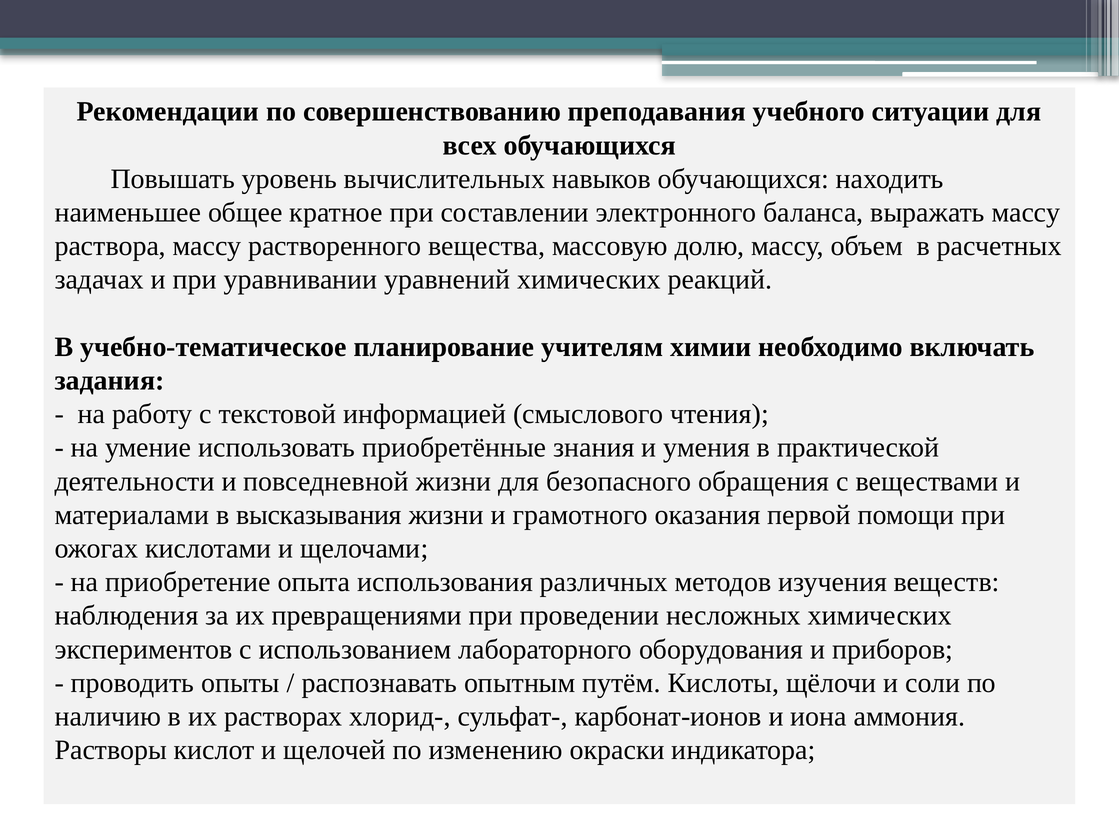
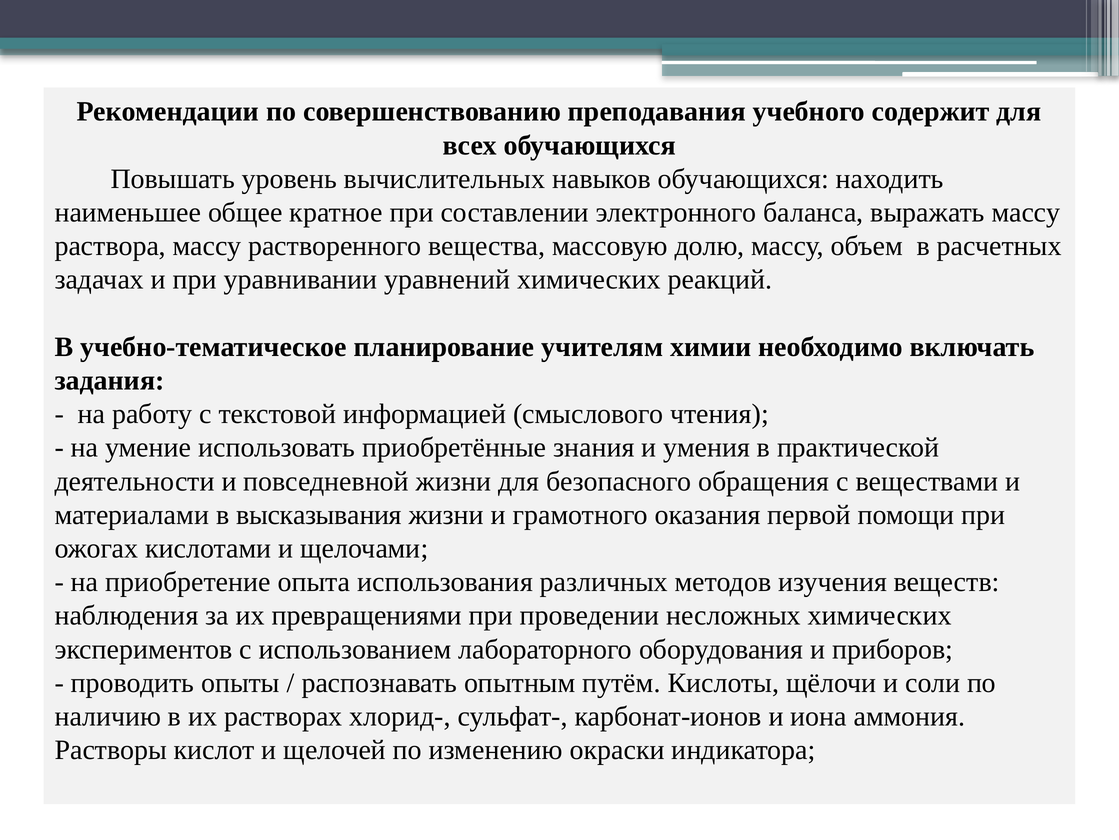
ситуации: ситуации -> содержит (931, 112)
